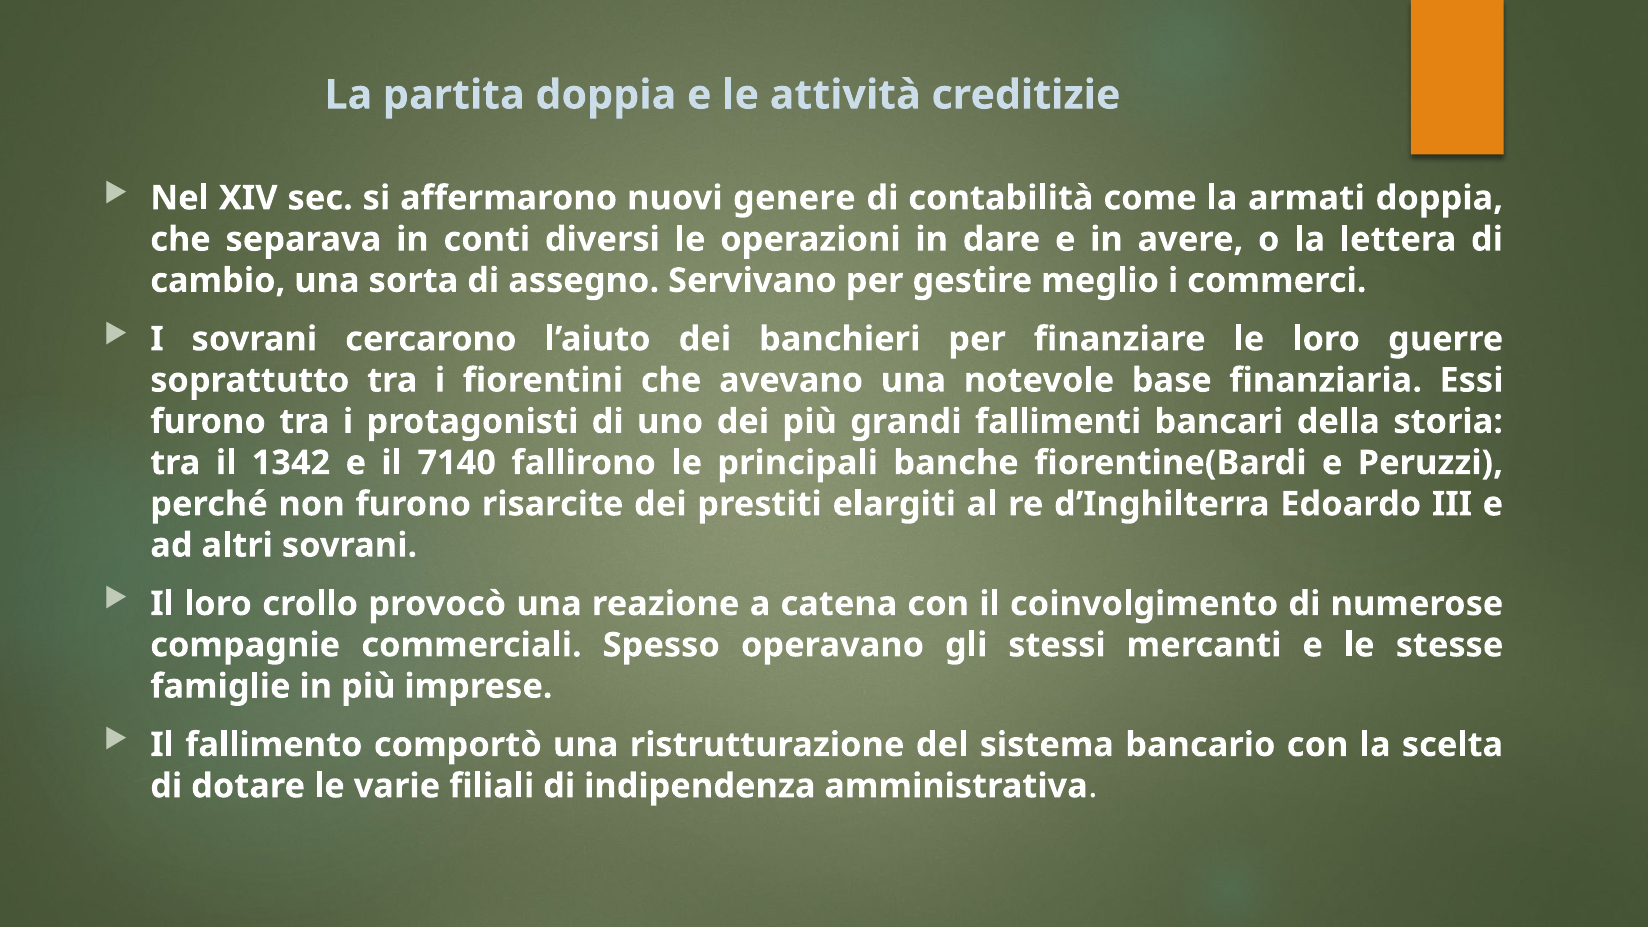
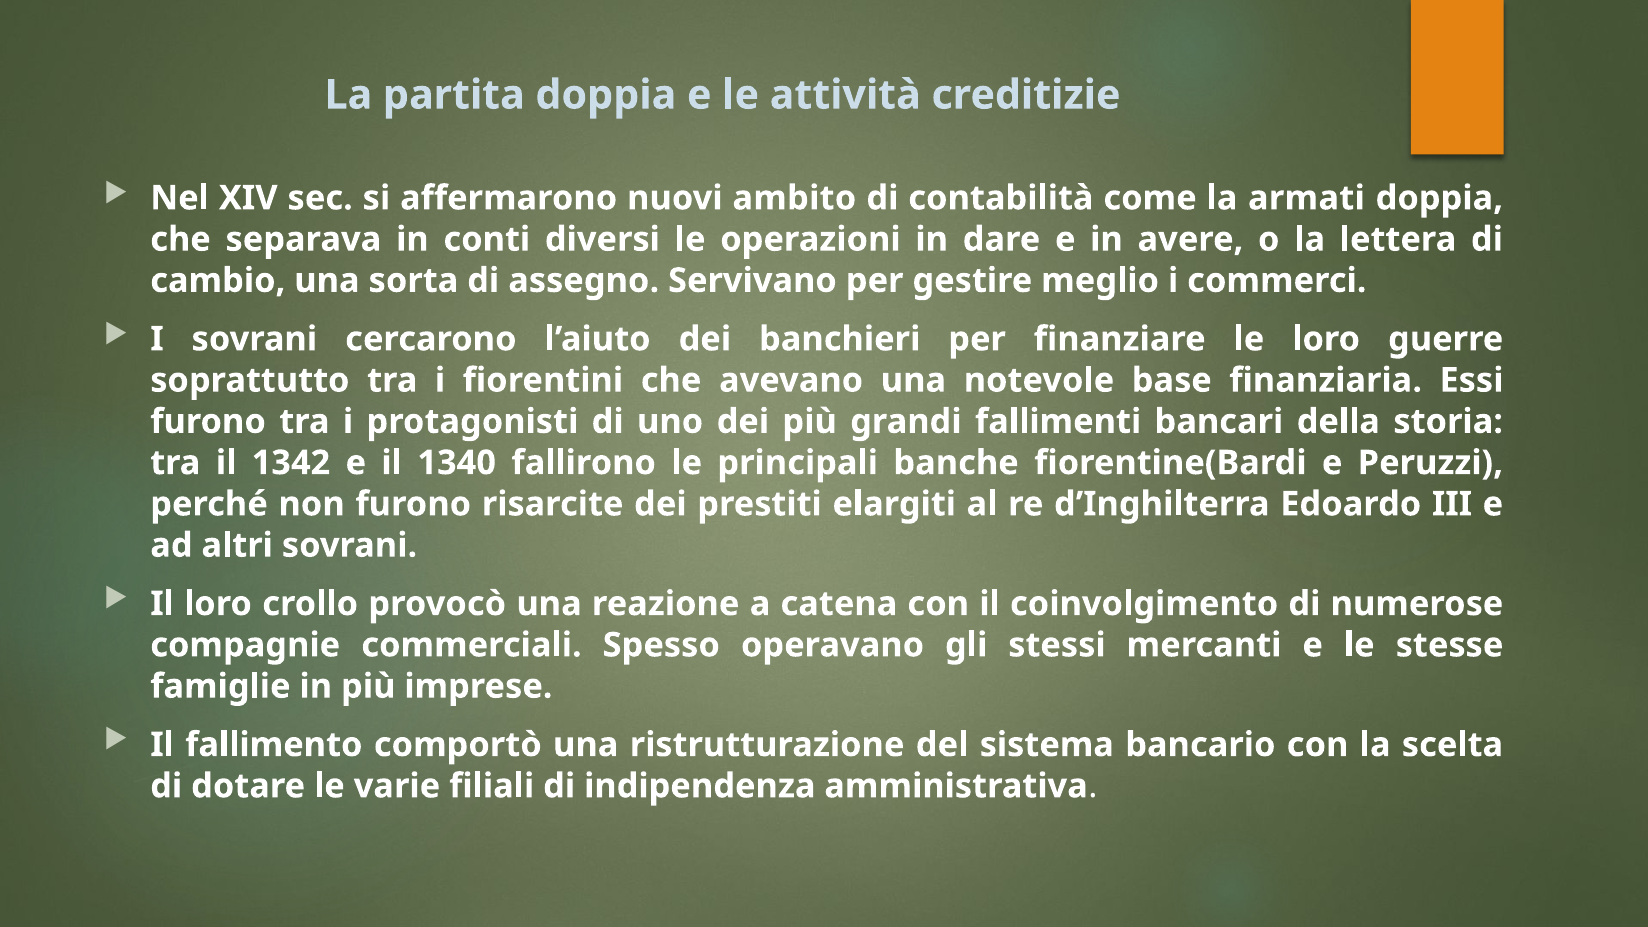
genere: genere -> ambito (794, 198)
7140: 7140 -> 1340 (457, 463)
